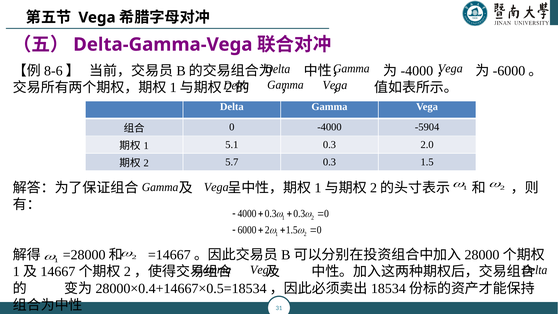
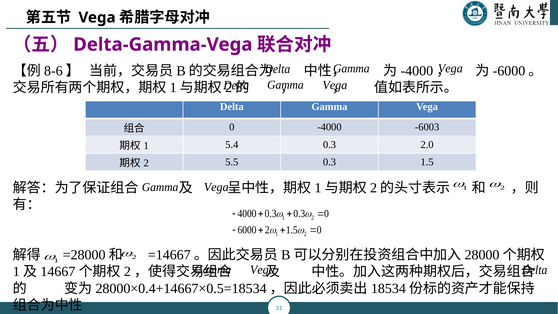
-5904: -5904 -> -6003 (427, 127)
5.1: 5.1 -> 5.4 (232, 145)
5.7: 5.7 -> 5.5 (232, 162)
